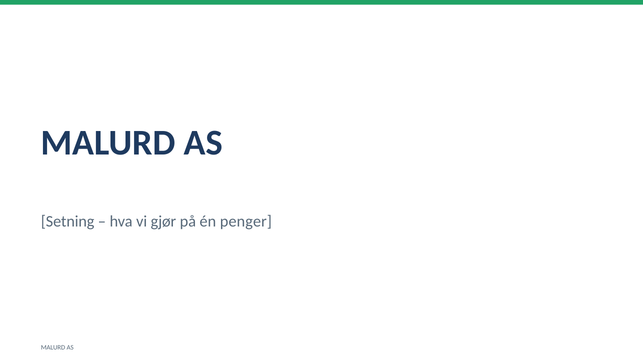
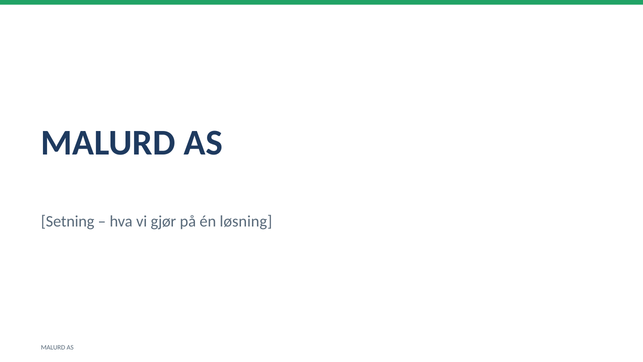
penger: penger -> løsning (246, 221)
